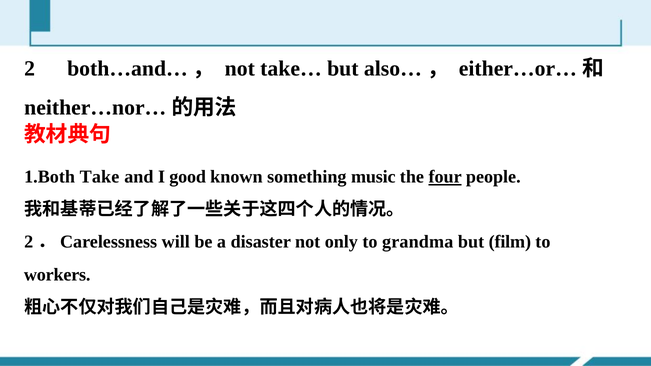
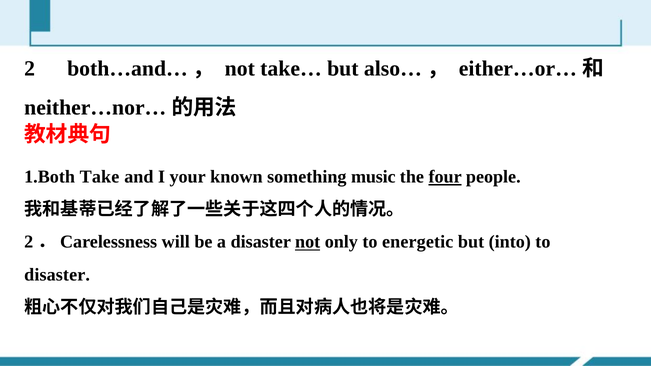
good: good -> your (188, 177)
not underline: none -> present (308, 242)
grandma: grandma -> energetic (418, 242)
film: film -> into (510, 242)
workers: workers -> disaster (57, 275)
